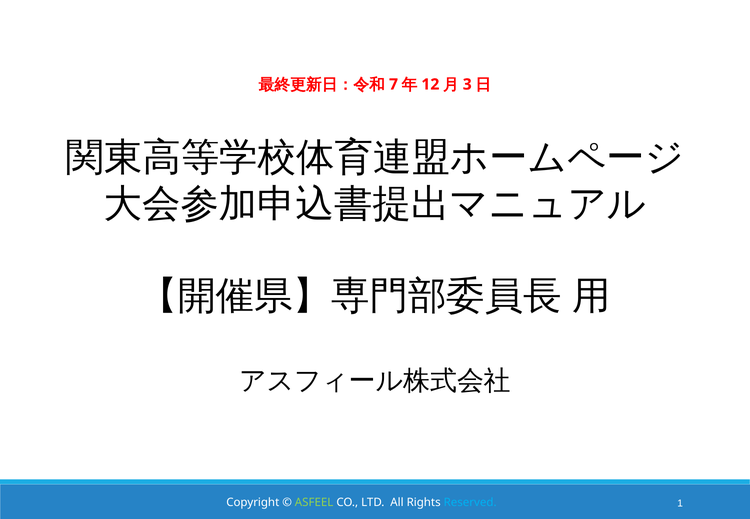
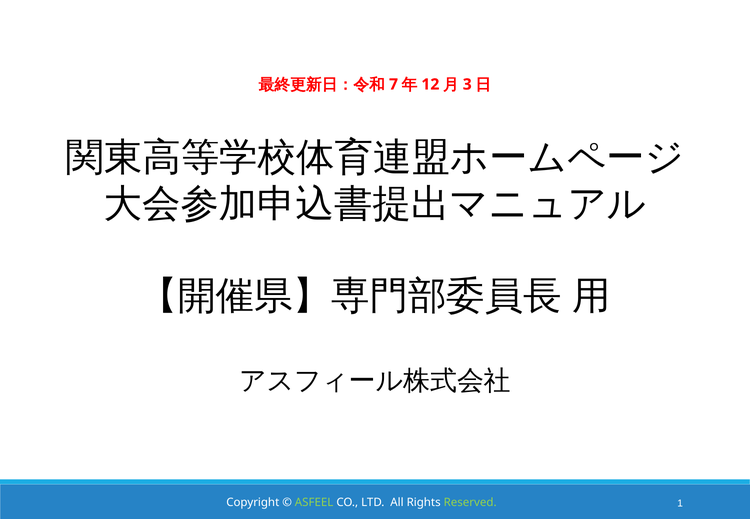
Reserved colour: light blue -> light green (470, 503)
